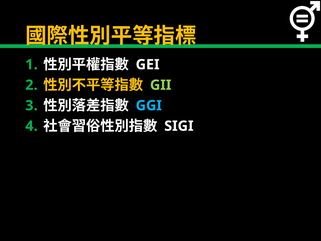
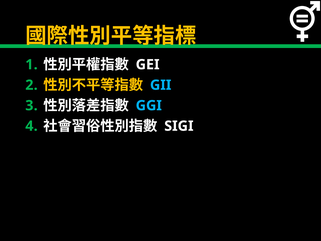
GII colour: light green -> light blue (161, 85)
